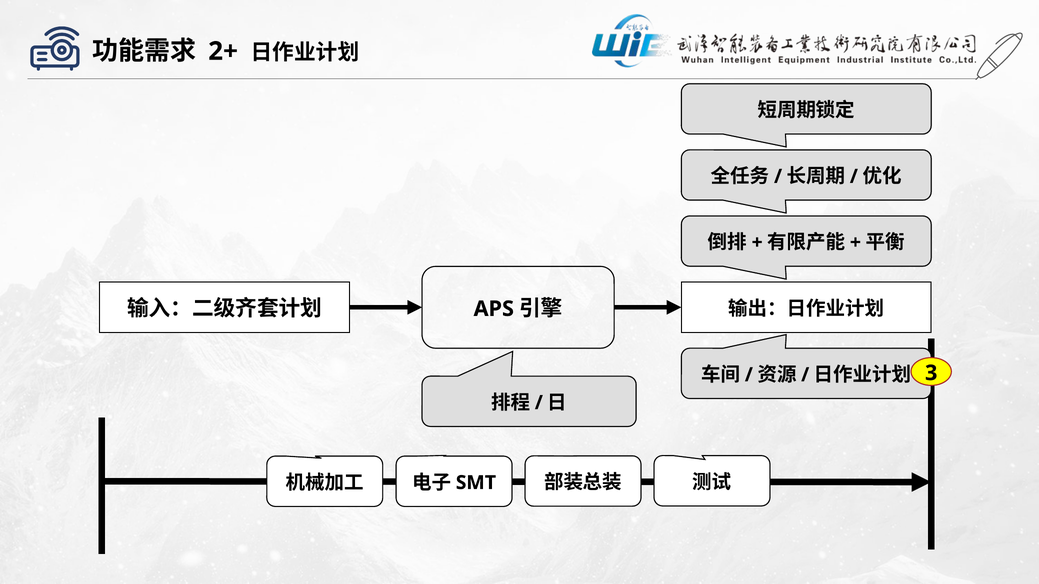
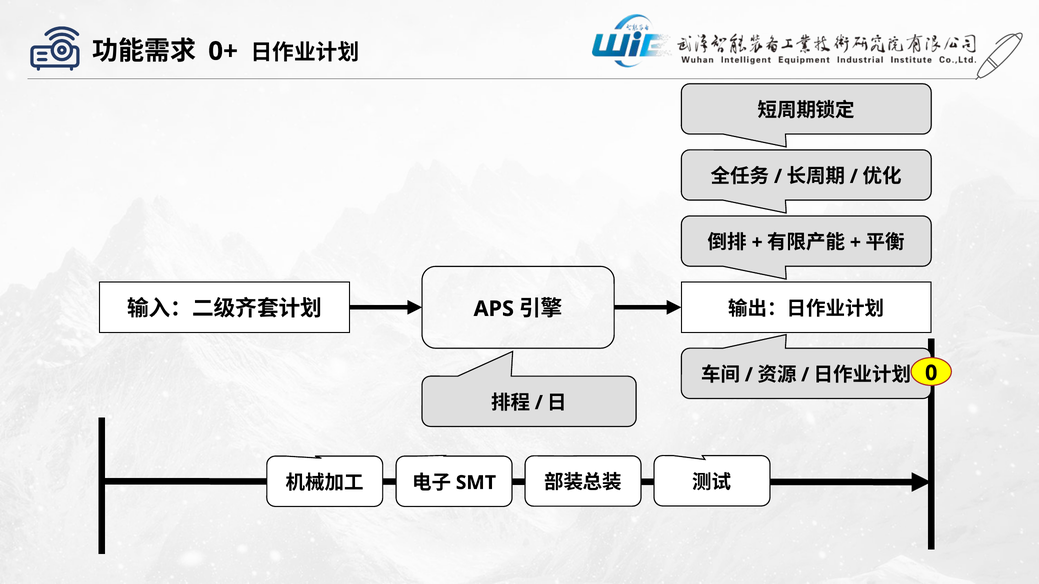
2+: 2+ -> 0+ (223, 51)
3: 3 -> 0 (931, 373)
